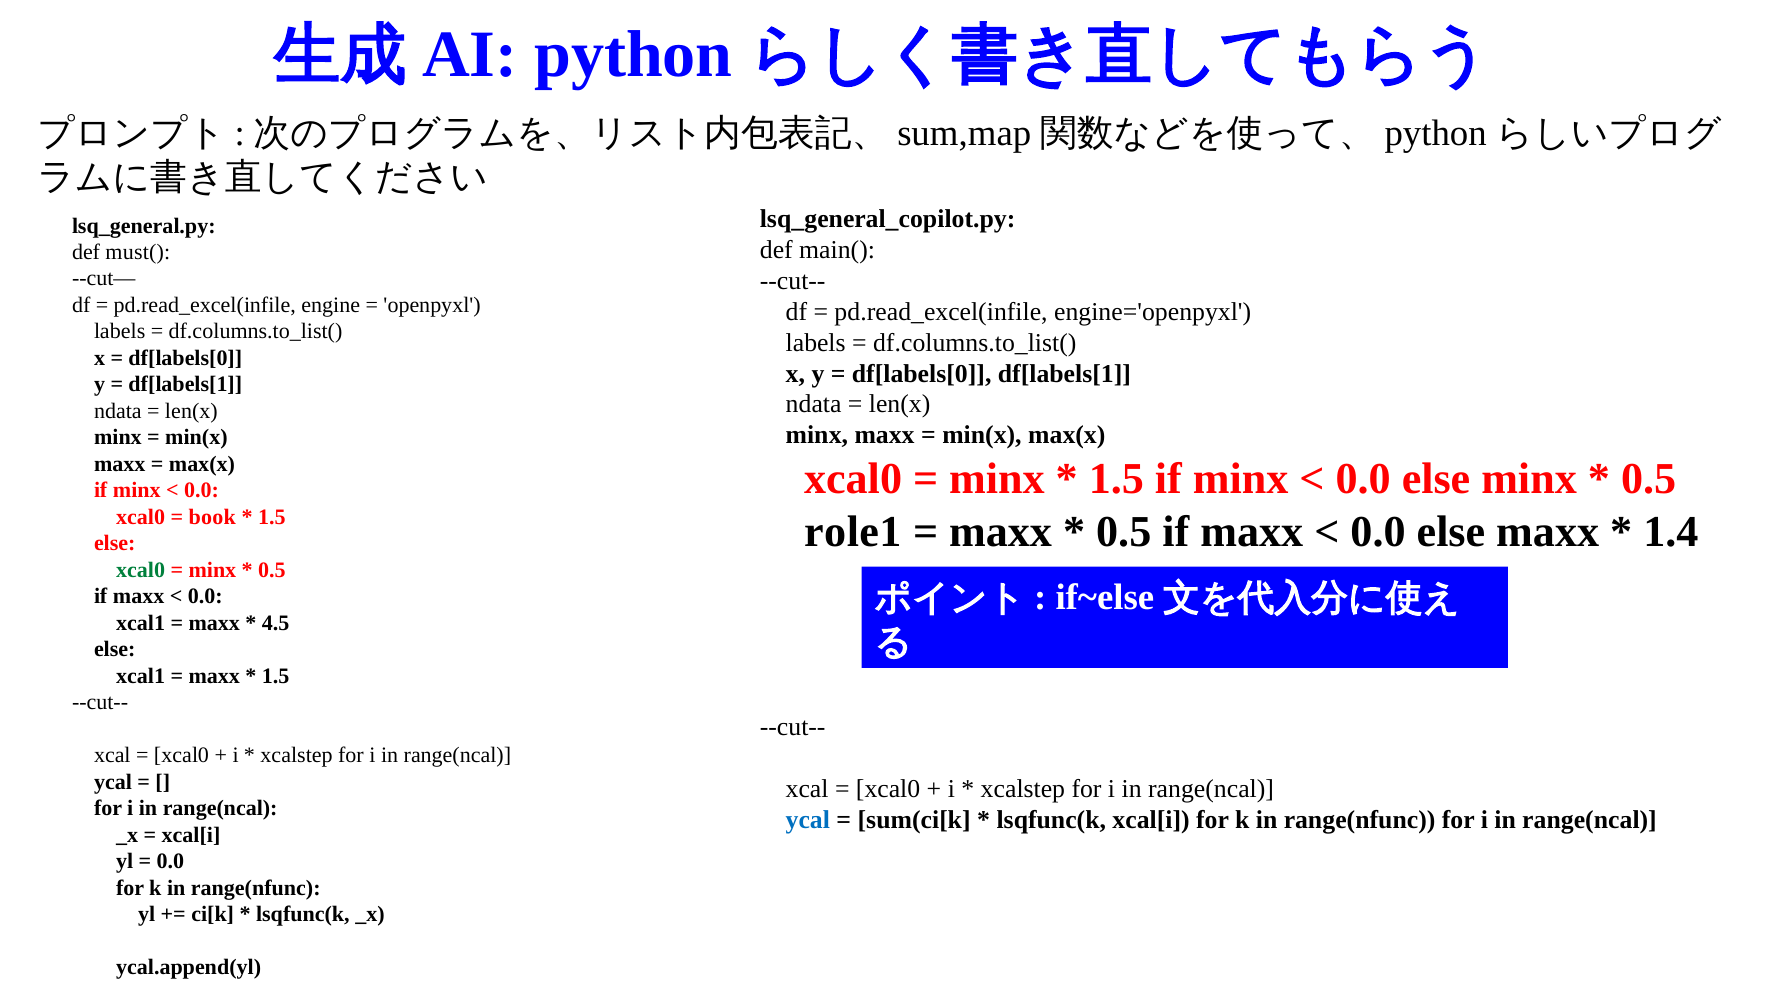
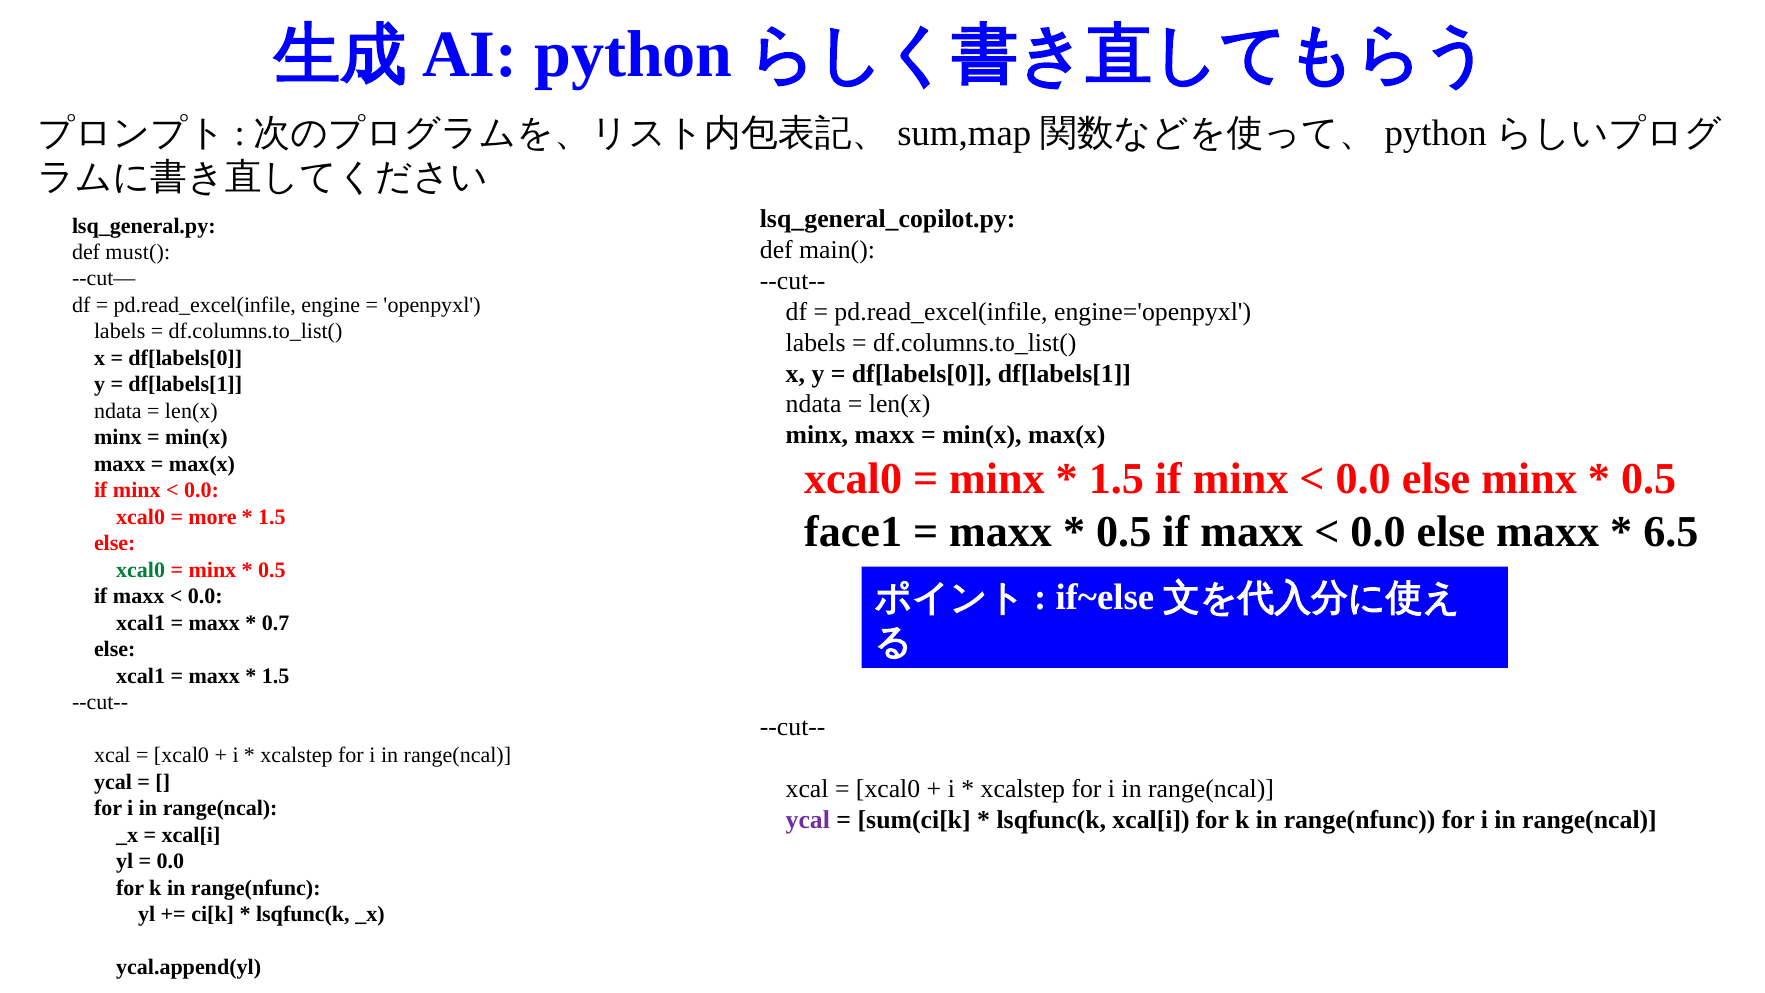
book: book -> more (213, 517)
role1: role1 -> face1 (853, 532)
1.4: 1.4 -> 6.5 (1671, 532)
4.5: 4.5 -> 0.7 (276, 623)
ycal colour: blue -> purple (808, 819)
